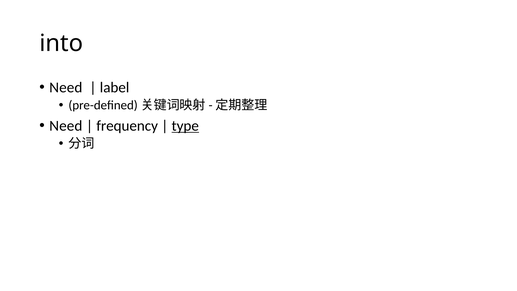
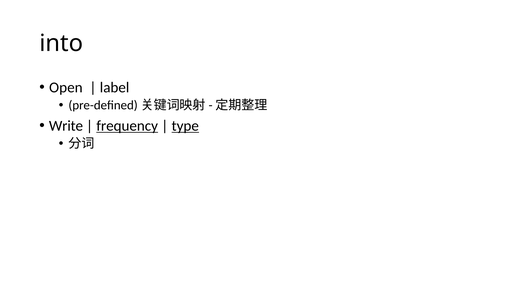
Need: Need -> Open (66, 87)
Need: Need -> Write (66, 126)
frequency underline: none -> present (127, 126)
